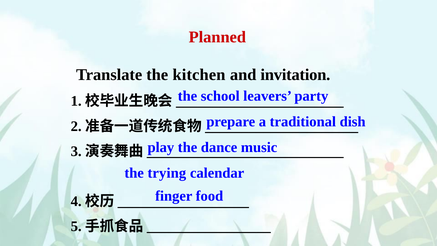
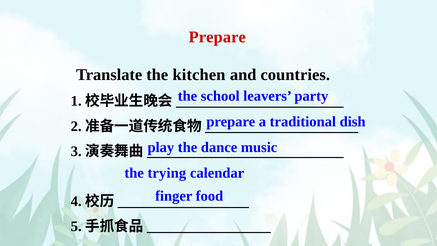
Planned: Planned -> Prepare (217, 37)
invitation: invitation -> countries (295, 75)
